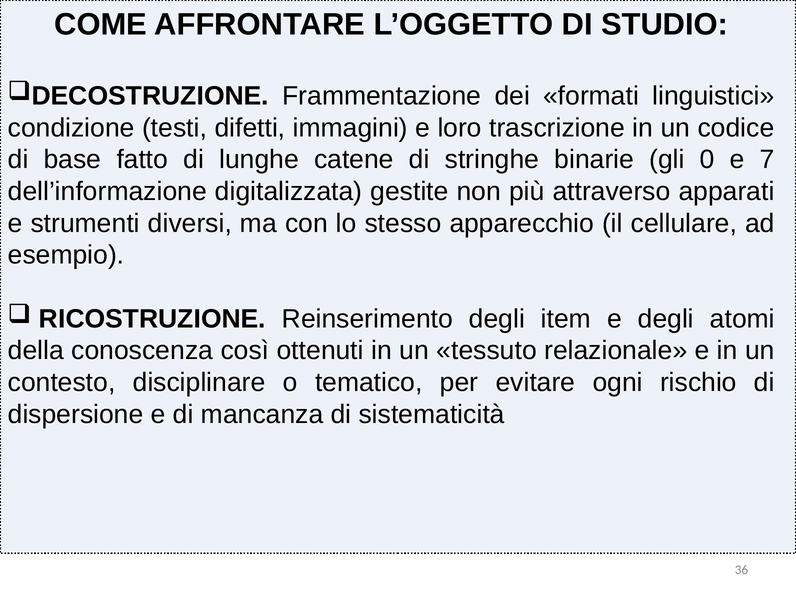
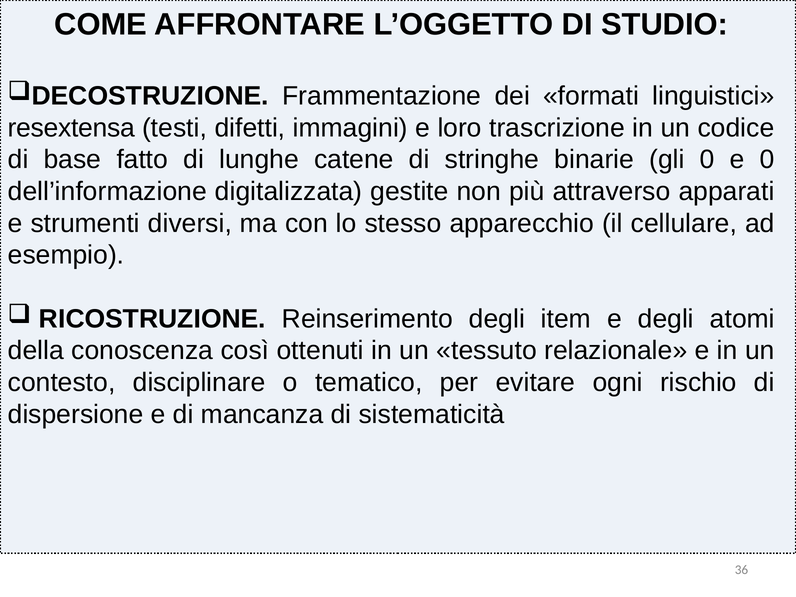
condizione: condizione -> resextensa (71, 128)
e 7: 7 -> 0 (767, 160)
